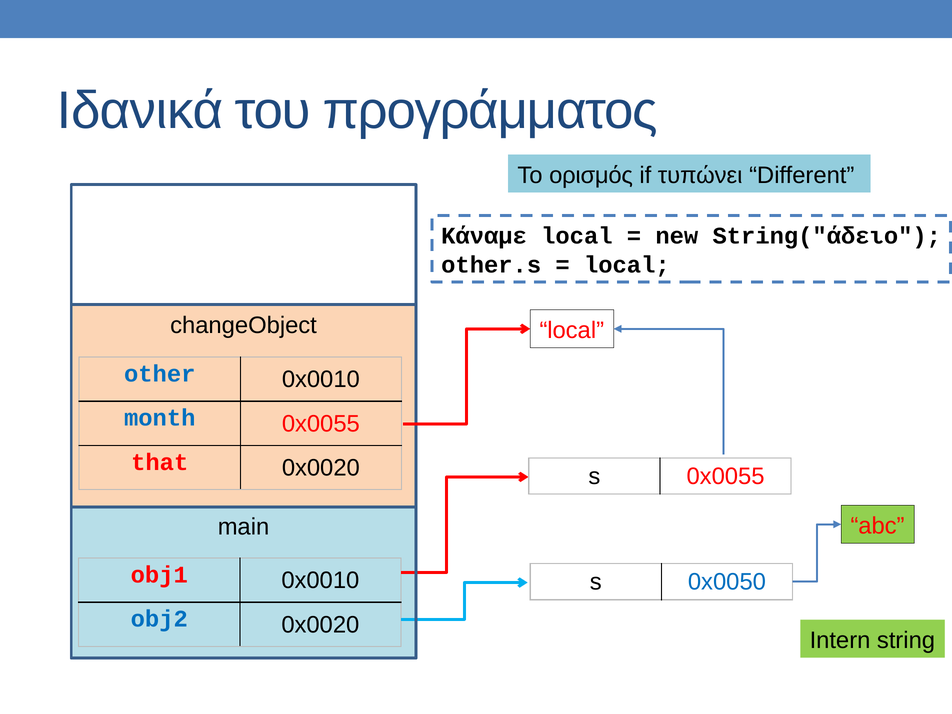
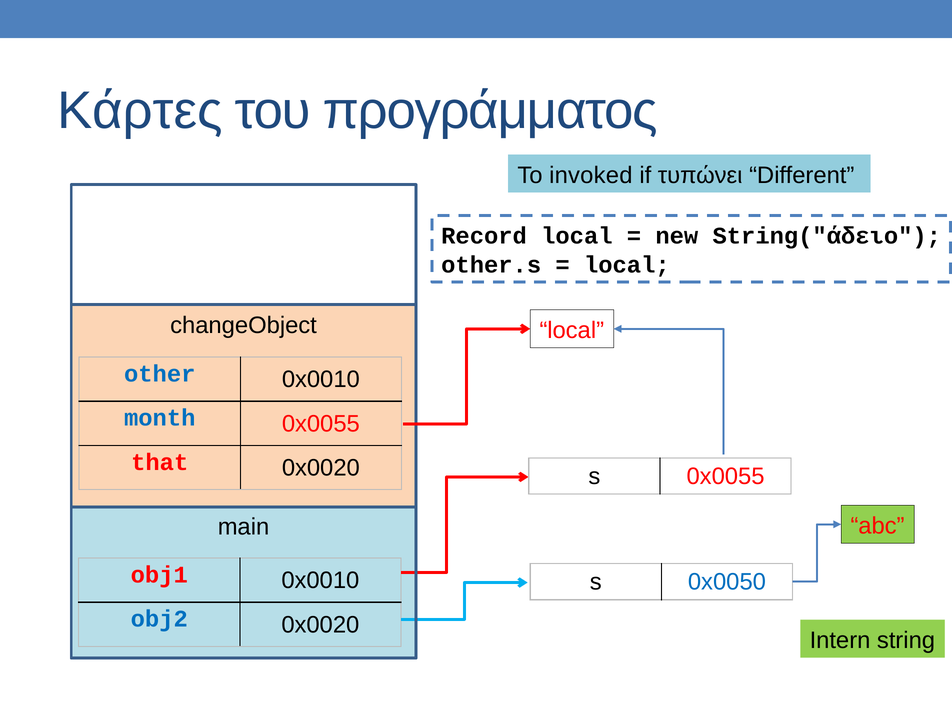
Ιδανικά: Ιδανικά -> Κάρτες (140, 111)
ορισμός: ορισμός -> invoked (591, 175)
Κάναμε: Κάναμε -> Record (484, 236)
